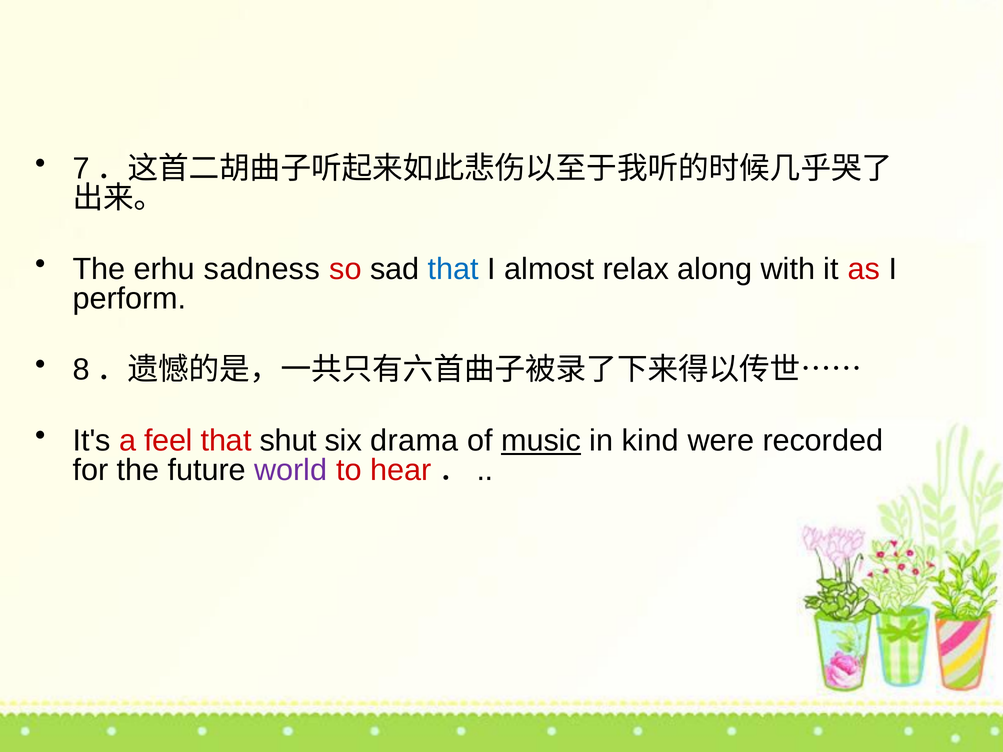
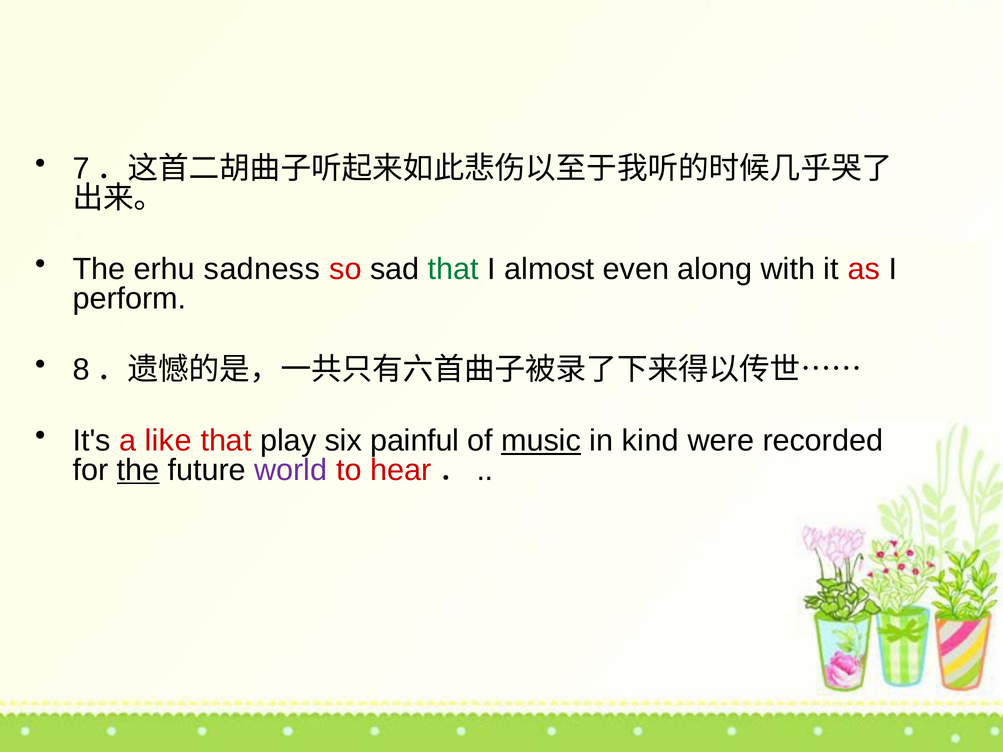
that colour: blue -> green (453, 269)
relax: relax -> even (636, 269)
feel: feel -> like (168, 441)
shut: shut -> play (288, 441)
drama: drama -> painful (415, 441)
the underline: none -> present (138, 470)
